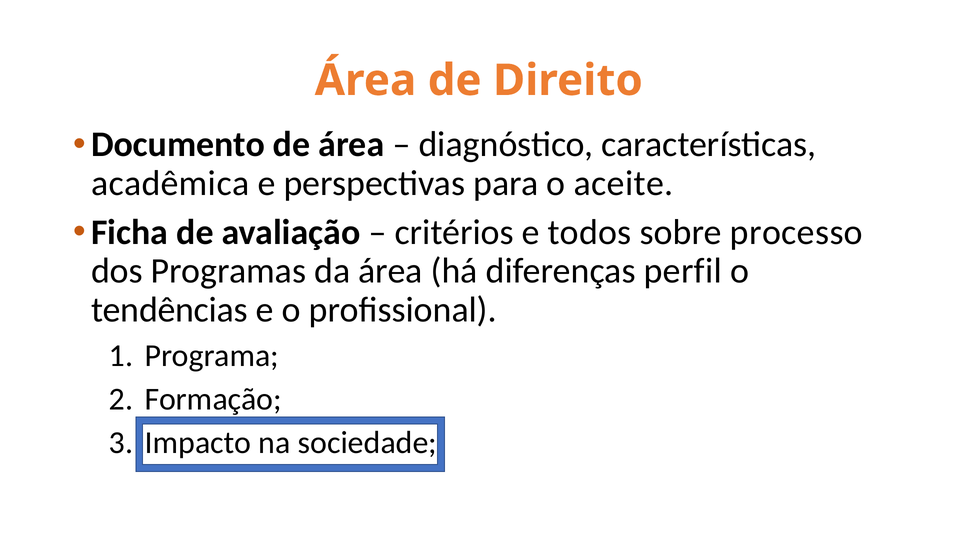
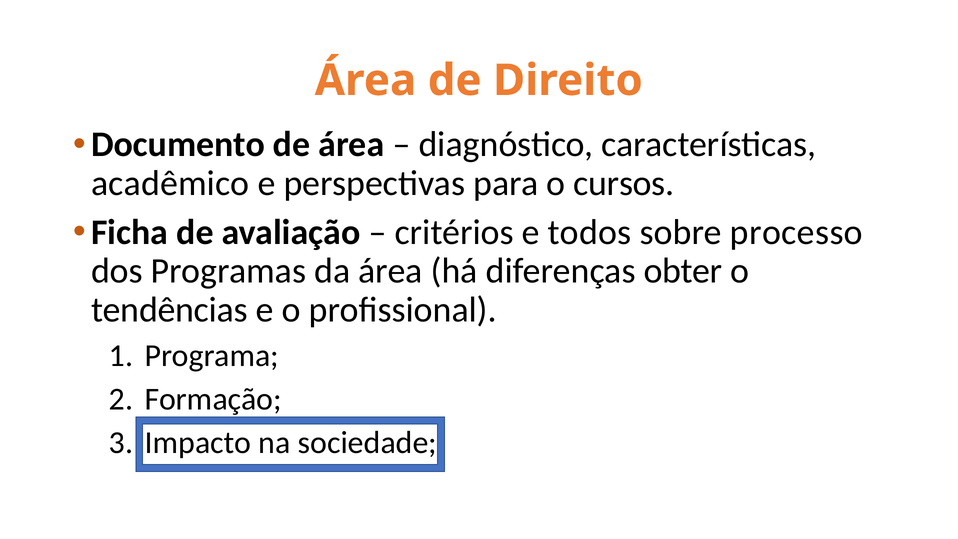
acadêmica: acadêmica -> acadêmico (170, 183)
aceite: aceite -> cursos (624, 183)
perfil: perfil -> obter (683, 271)
